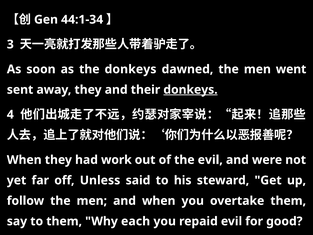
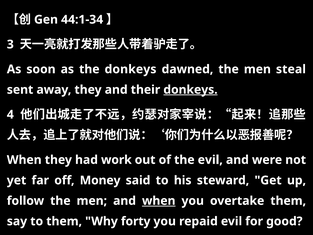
went: went -> steal (291, 69)
Unless: Unless -> Money (100, 180)
when underline: none -> present (159, 201)
each: each -> forty (136, 221)
